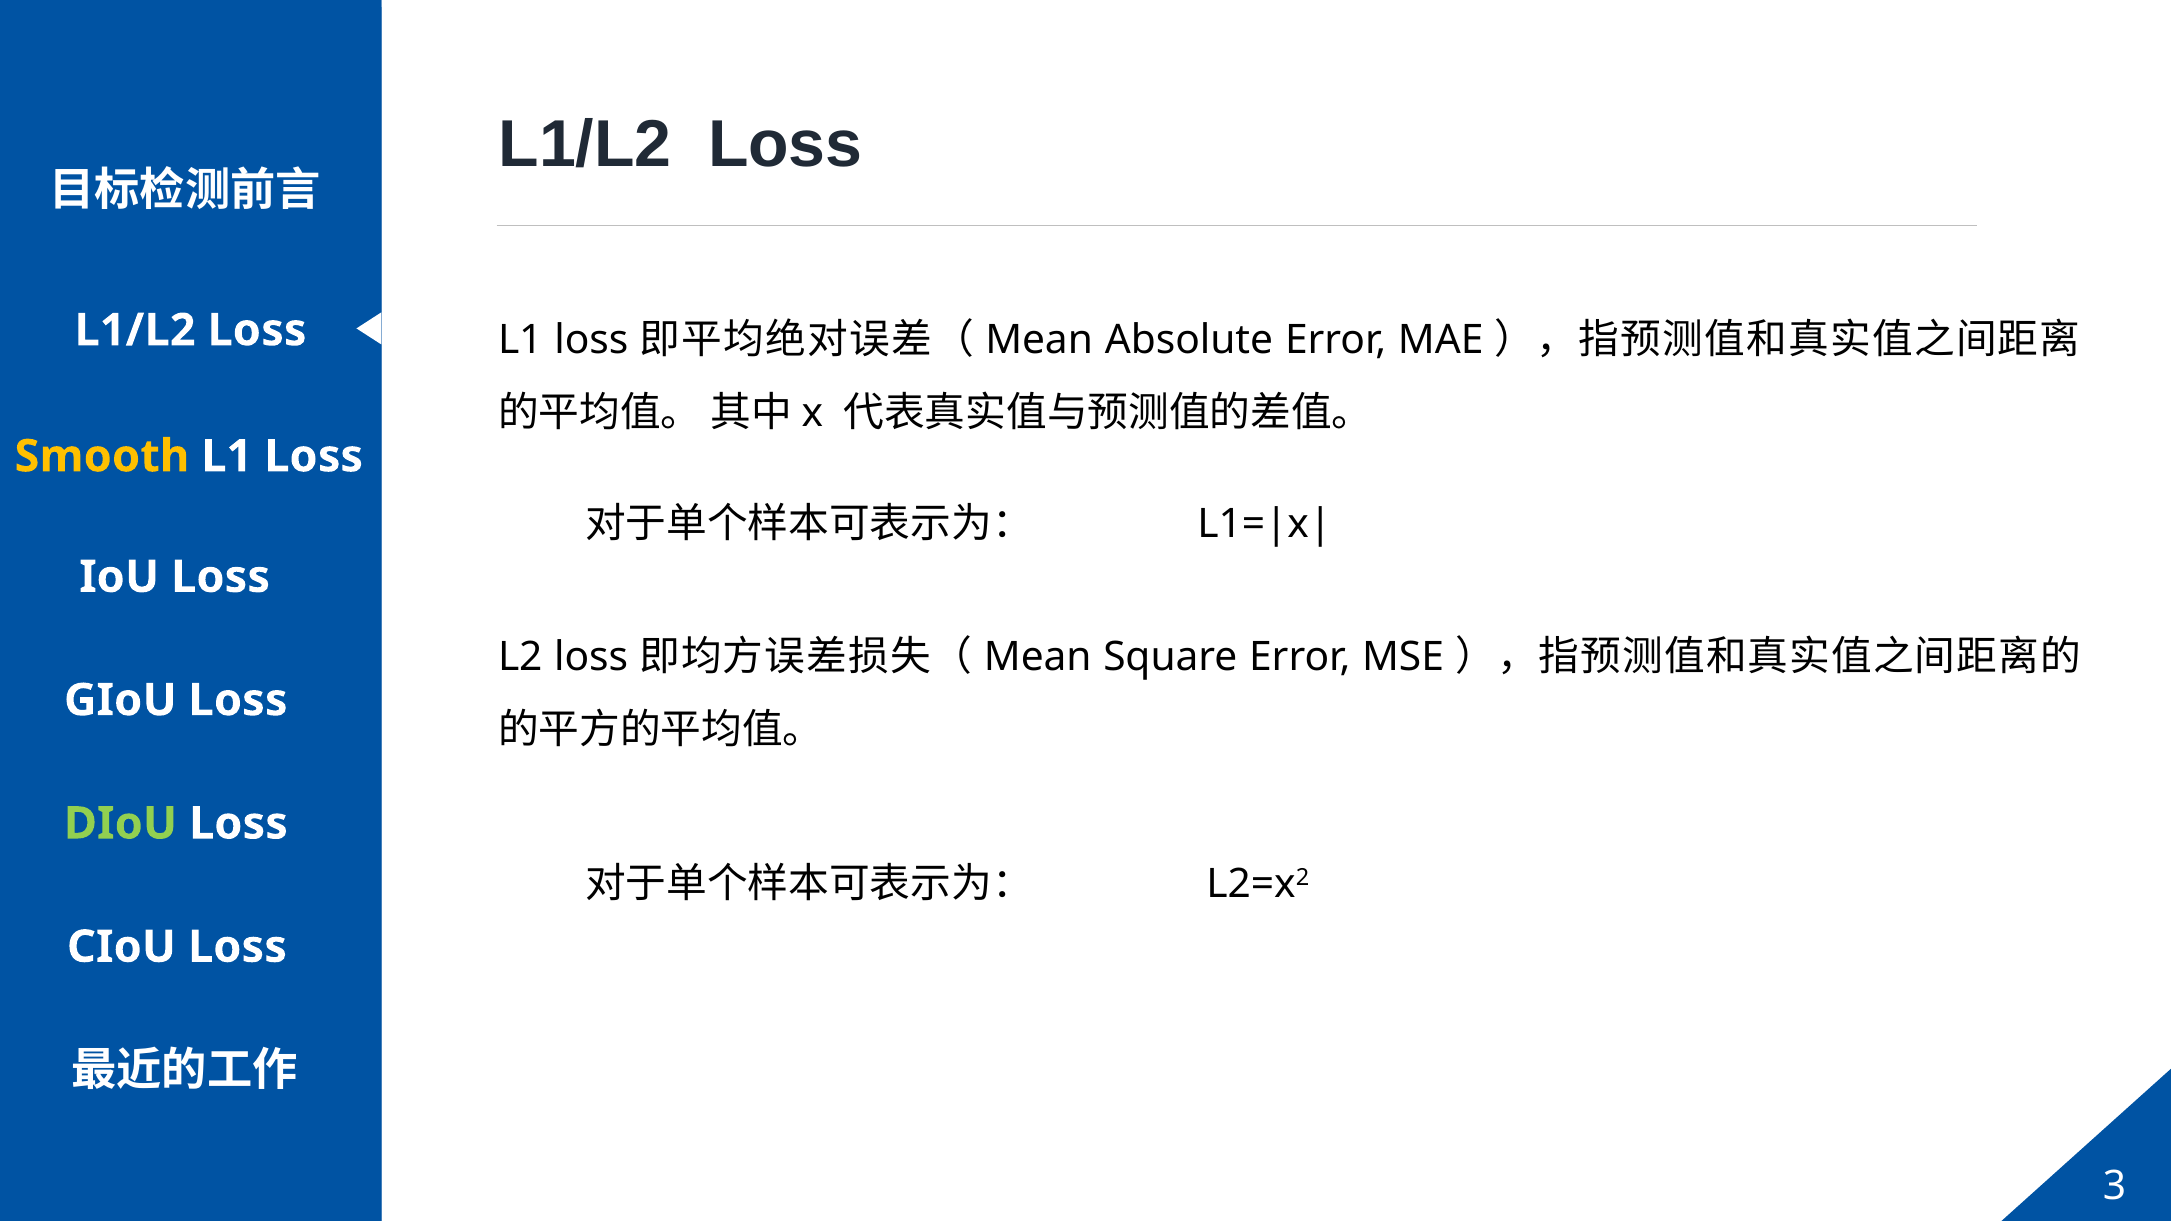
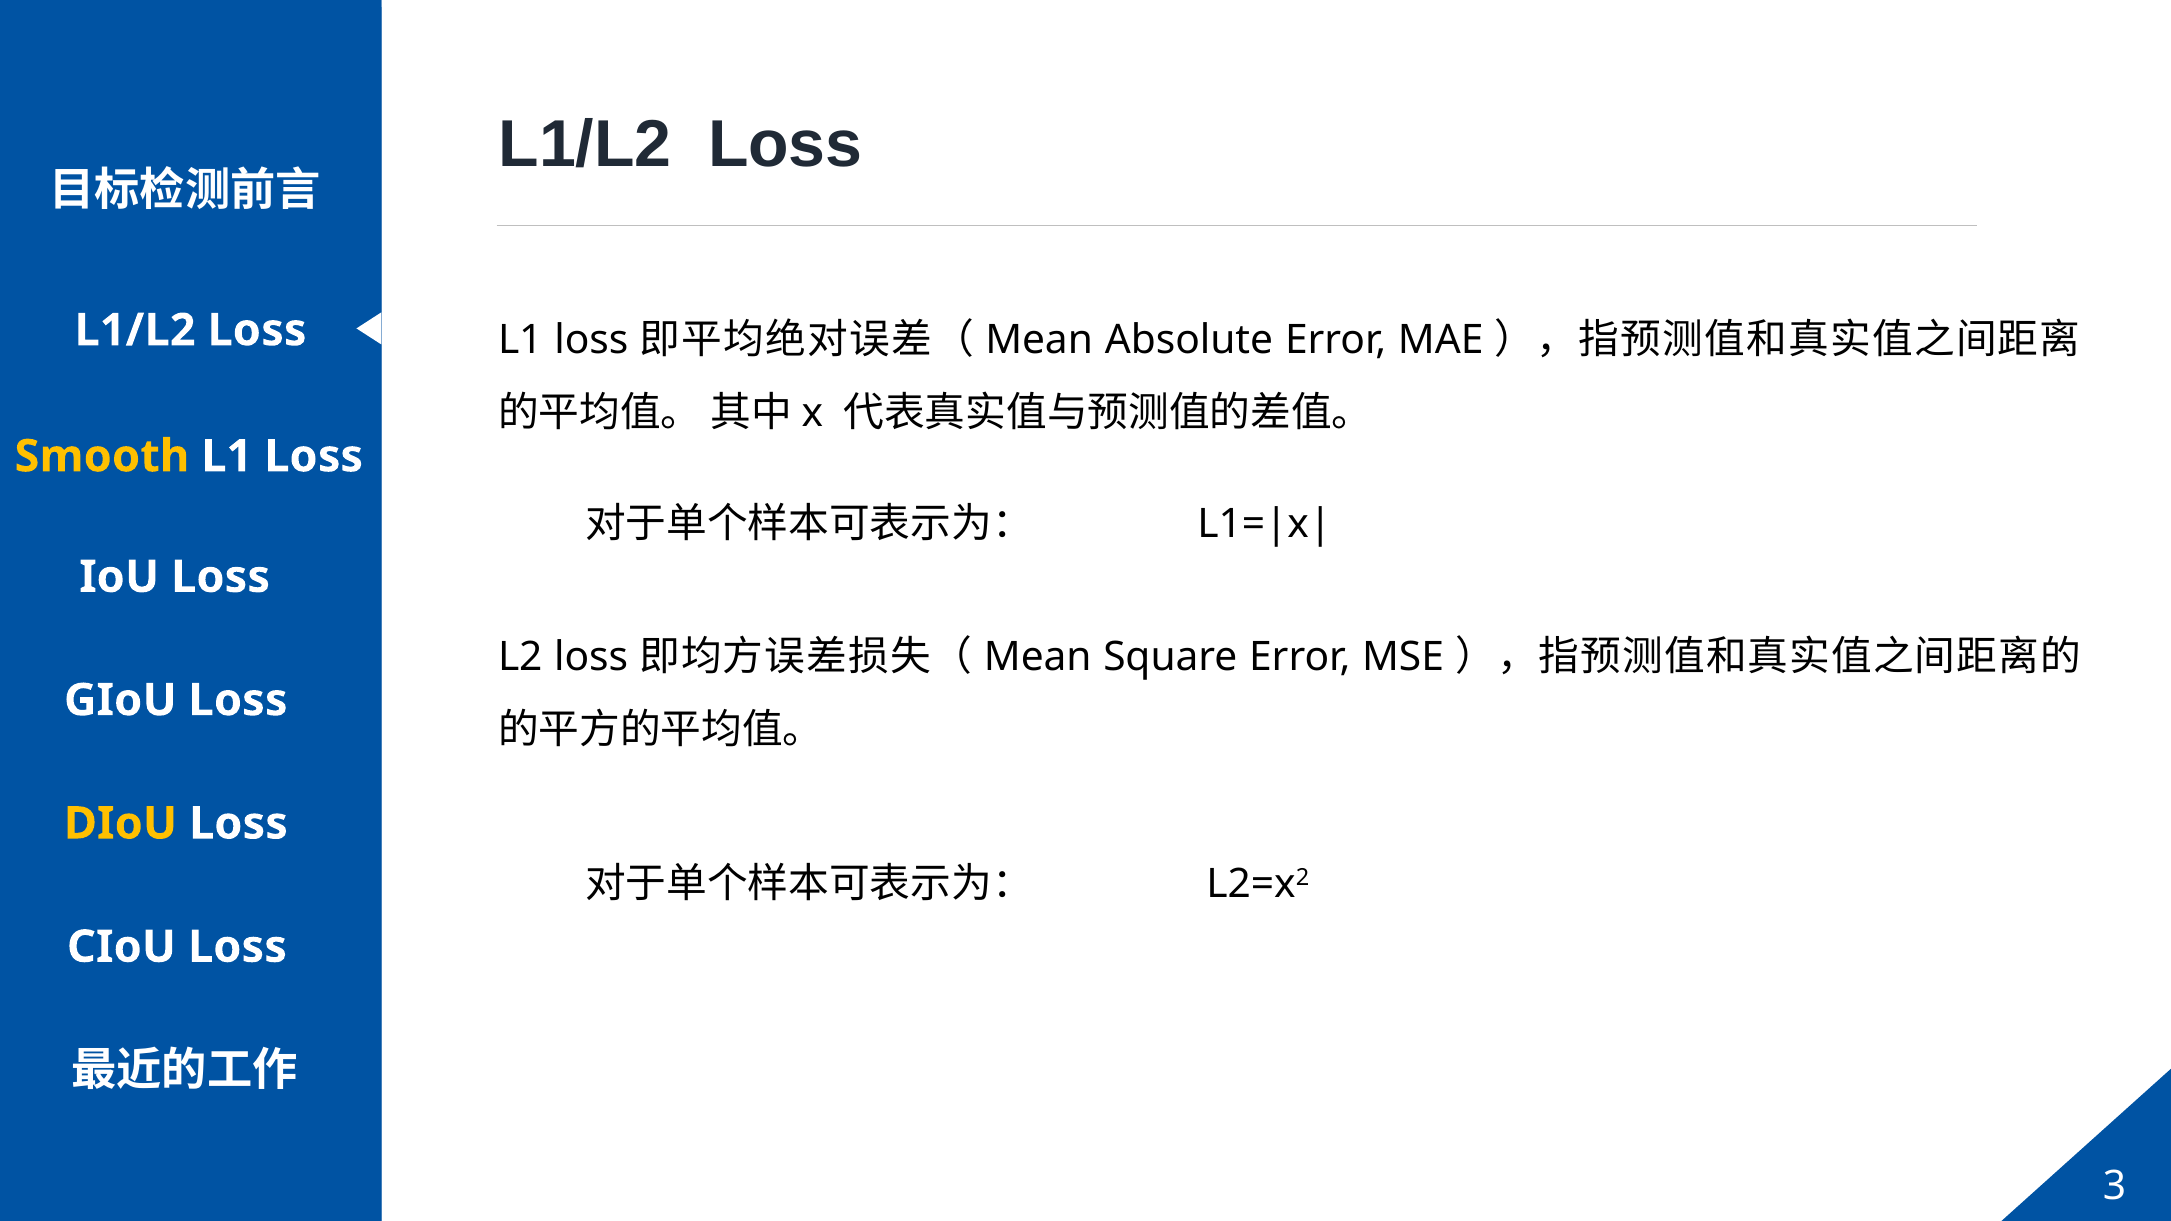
DIoU colour: light green -> yellow (121, 824)
